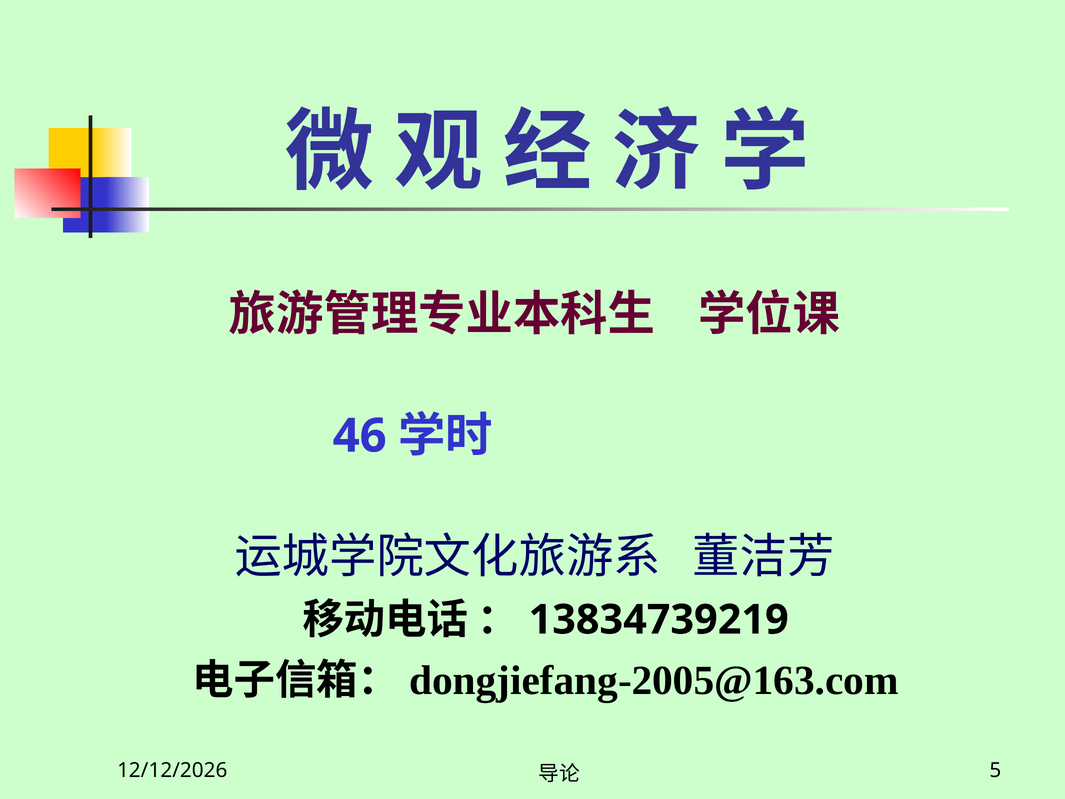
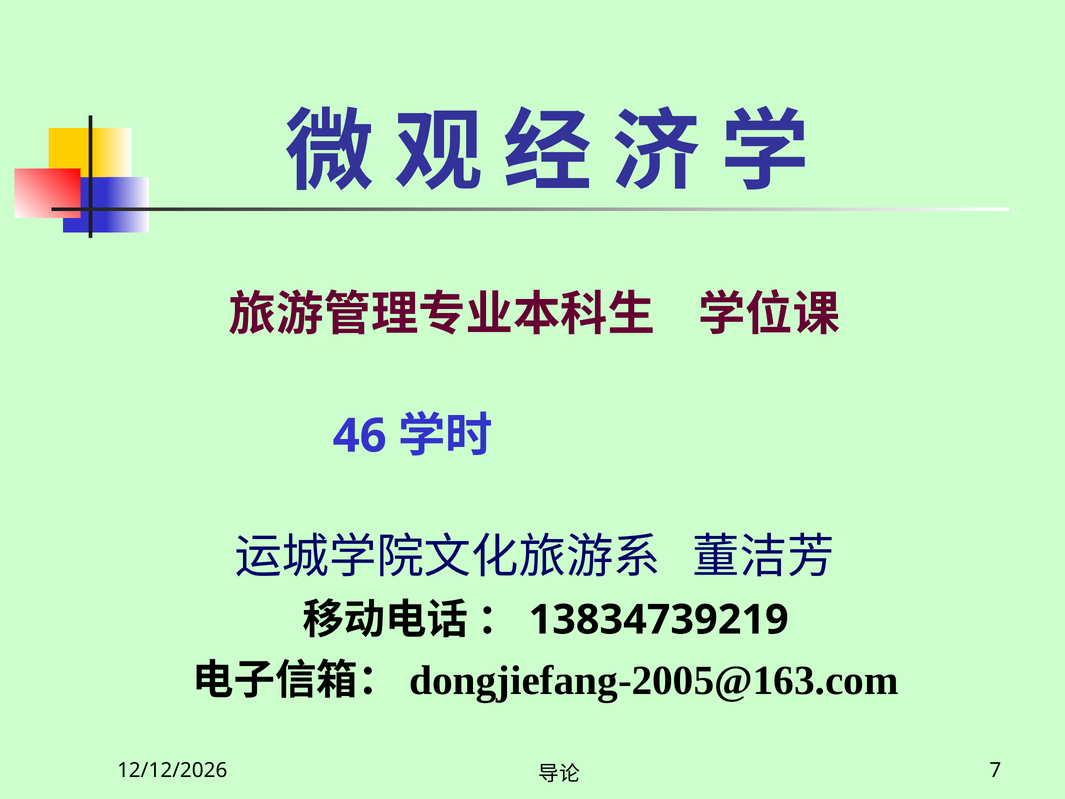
5: 5 -> 7 (995, 770)
